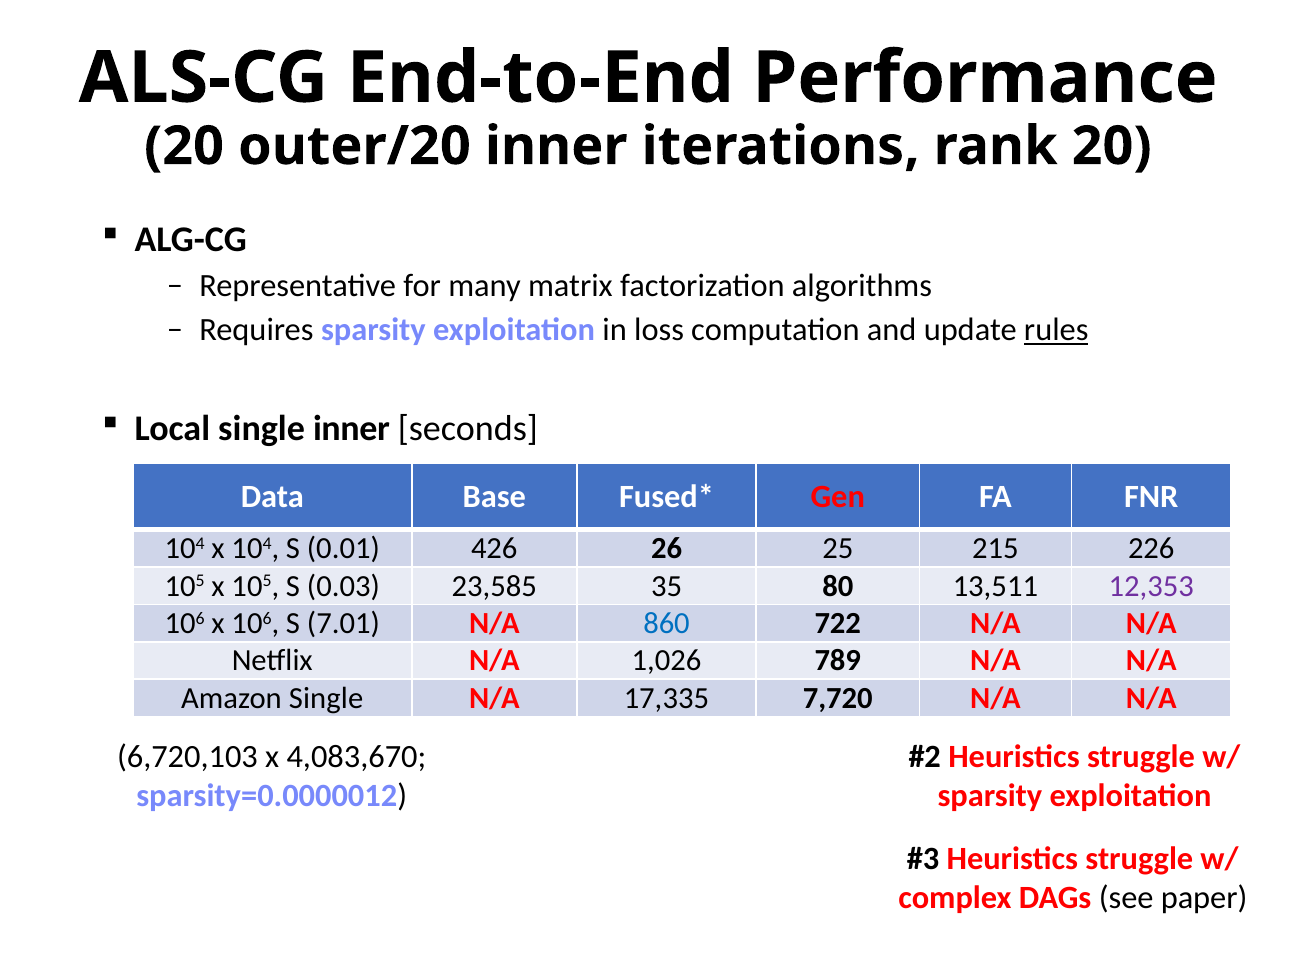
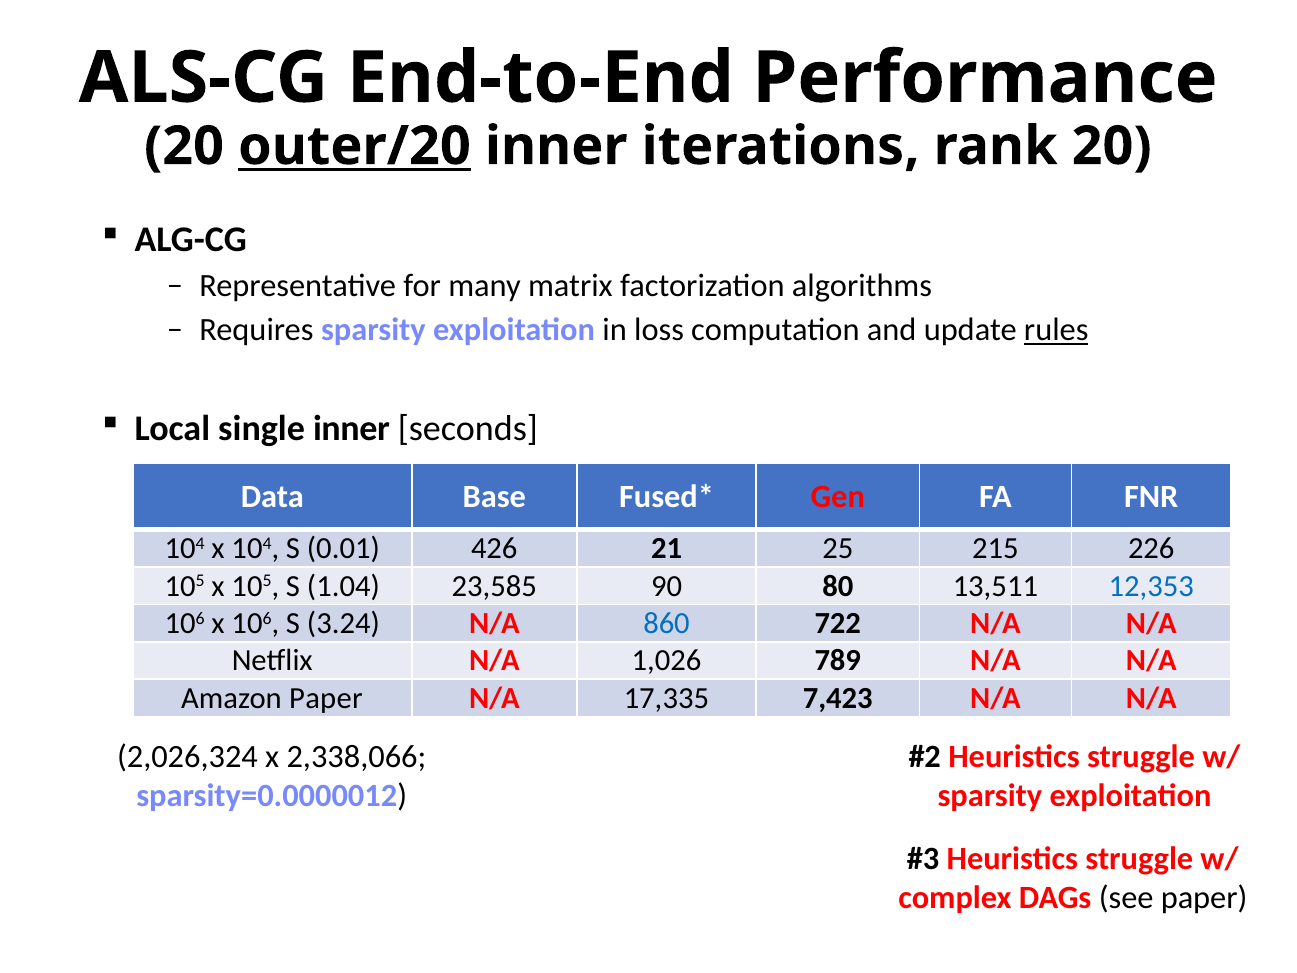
outer/20 underline: none -> present (354, 146)
26: 26 -> 21 (667, 548)
0.03: 0.03 -> 1.04 (343, 586)
35: 35 -> 90 (667, 586)
12,353 colour: purple -> blue (1151, 586)
7.01: 7.01 -> 3.24 (343, 623)
Amazon Single: Single -> Paper (326, 698)
7,720: 7,720 -> 7,423 (838, 698)
6,720,103: 6,720,103 -> 2,026,324 (187, 757)
4,083,670: 4,083,670 -> 2,338,066 (356, 757)
